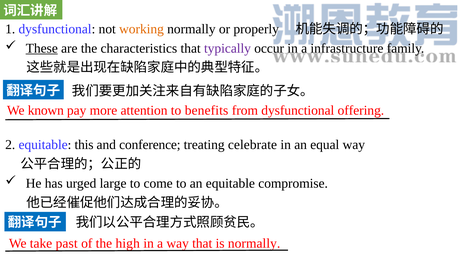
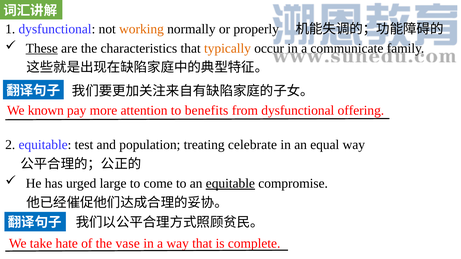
typically colour: purple -> orange (227, 48)
infrastructure: infrastructure -> communicate (347, 48)
this: this -> test (84, 145)
conference: conference -> population (150, 145)
equitable underline: none -> present (230, 184)
past: past -> hate (67, 244)
high: high -> vase (128, 244)
is normally: normally -> complete (254, 244)
